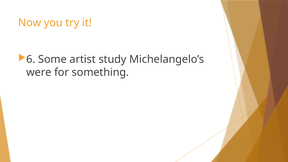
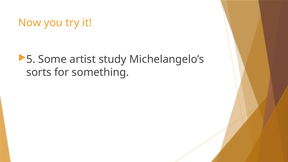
6: 6 -> 5 (31, 59)
were: were -> sorts (39, 72)
